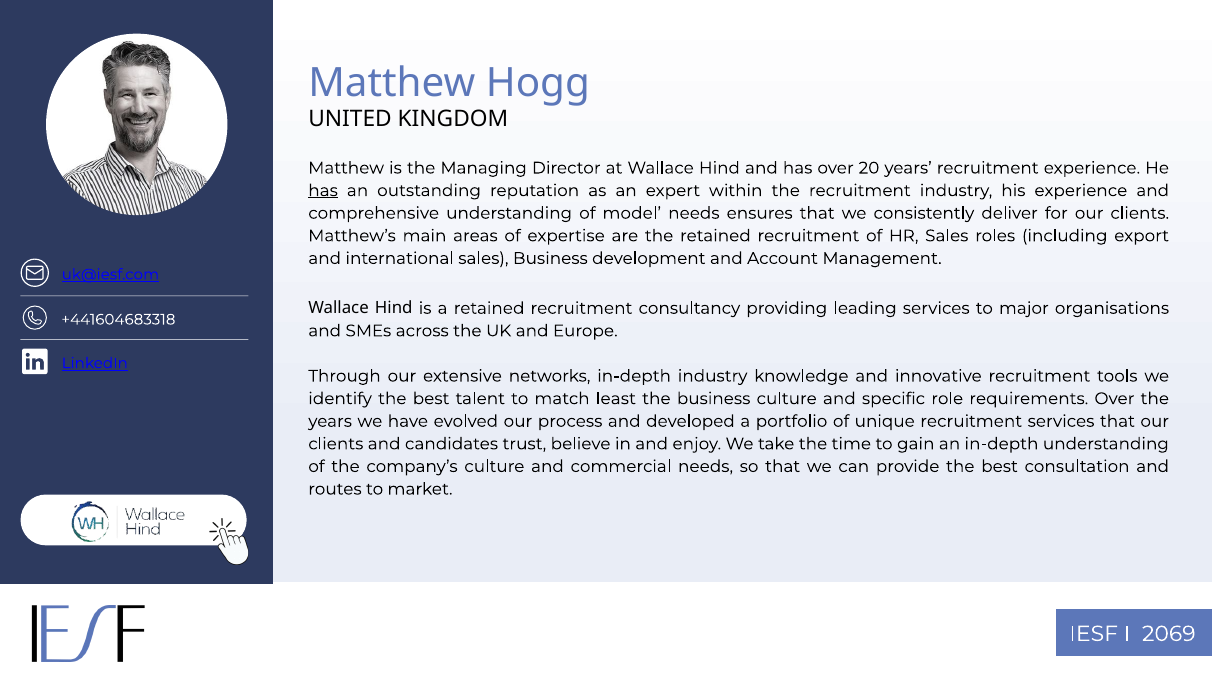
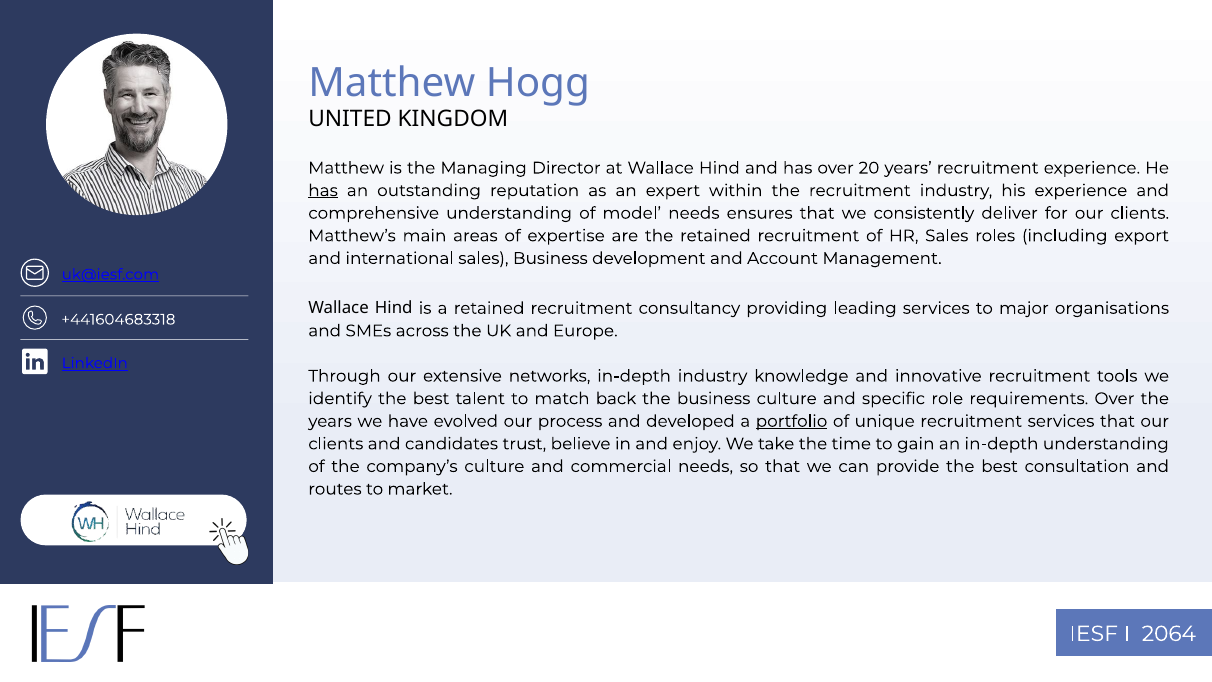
least: least -> back (616, 398)
portfolio underline: none -> present (792, 421)
2069: 2069 -> 2064 (1169, 634)
